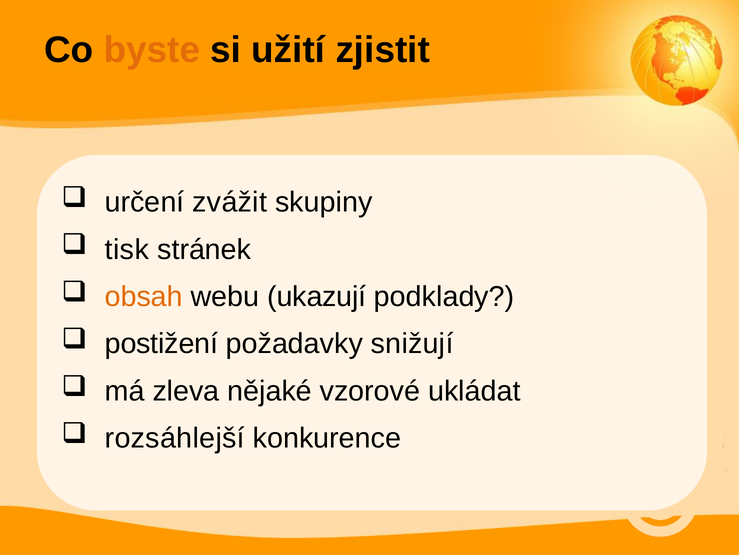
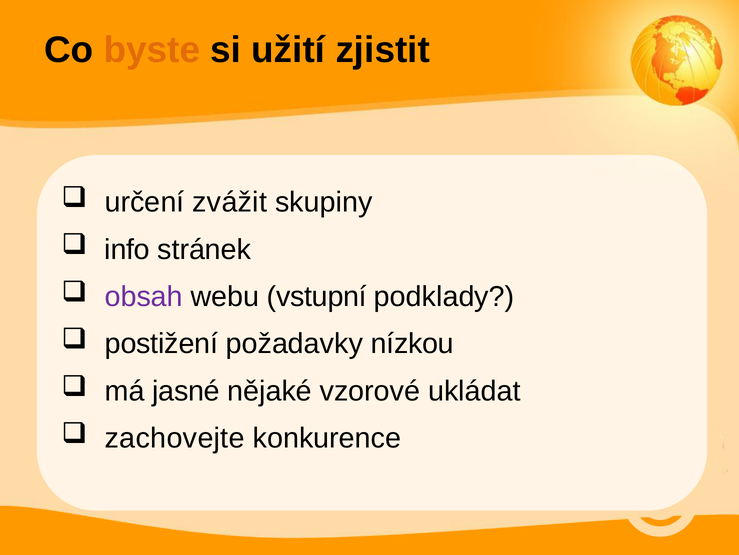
tisk: tisk -> info (127, 249)
obsah colour: orange -> purple (144, 296)
ukazují: ukazují -> vstupní (317, 296)
snižují: snižují -> nízkou (412, 343)
zleva: zleva -> jasné (186, 391)
rozsáhlejší: rozsáhlejší -> zachovejte (175, 438)
